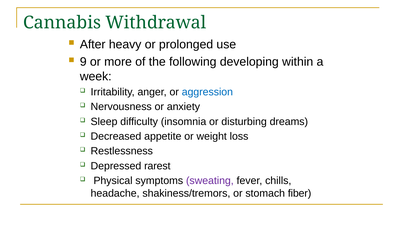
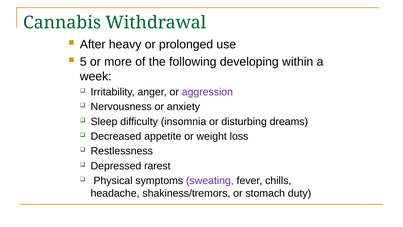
9: 9 -> 5 (83, 62)
aggression colour: blue -> purple (207, 92)
fiber: fiber -> duty (300, 193)
